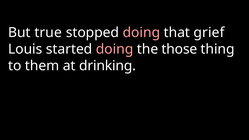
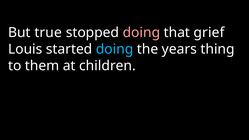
doing colour: pink -> light blue (115, 49)
those: those -> years (179, 49)
drinking: drinking -> children (107, 66)
